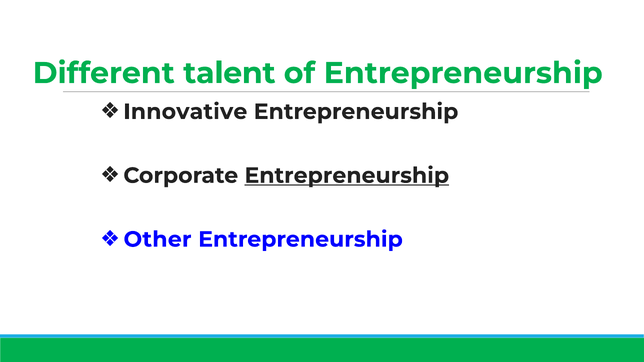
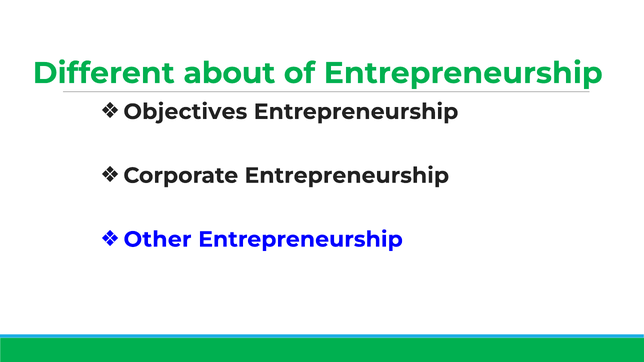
talent: talent -> about (229, 73)
Innovative: Innovative -> Objectives (185, 112)
Entrepreneurship underline: present -> none (347, 176)
